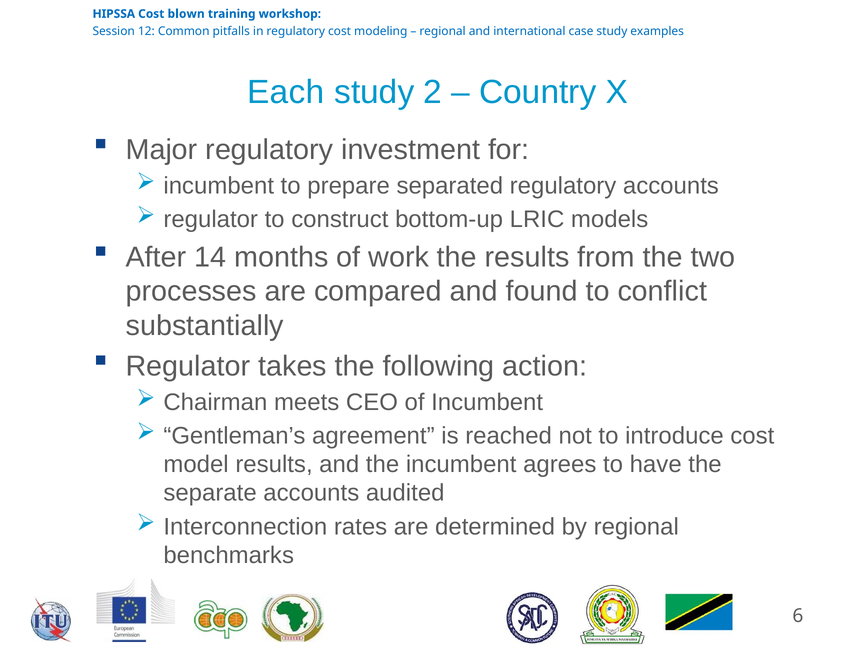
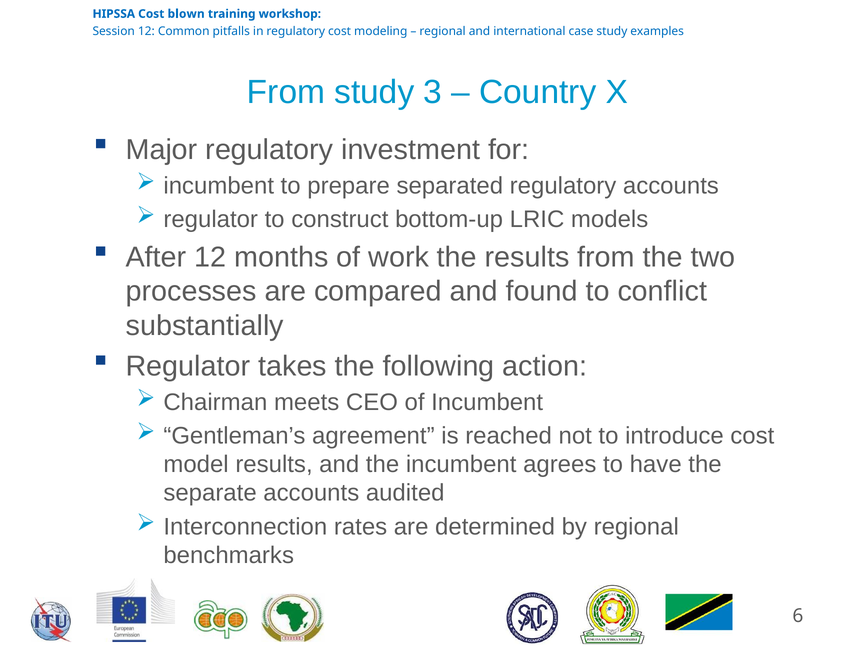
Each: Each -> From (286, 92)
2: 2 -> 3 (433, 92)
After 14: 14 -> 12 (210, 257)
